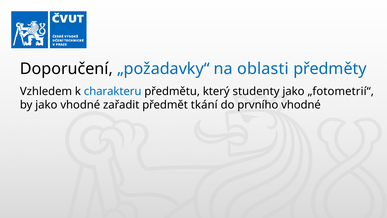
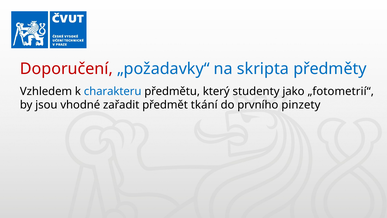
Doporučení colour: black -> red (66, 69)
oblasti: oblasti -> skripta (263, 69)
by jako: jako -> jsou (46, 105)
prvního vhodné: vhodné -> pinzety (301, 105)
